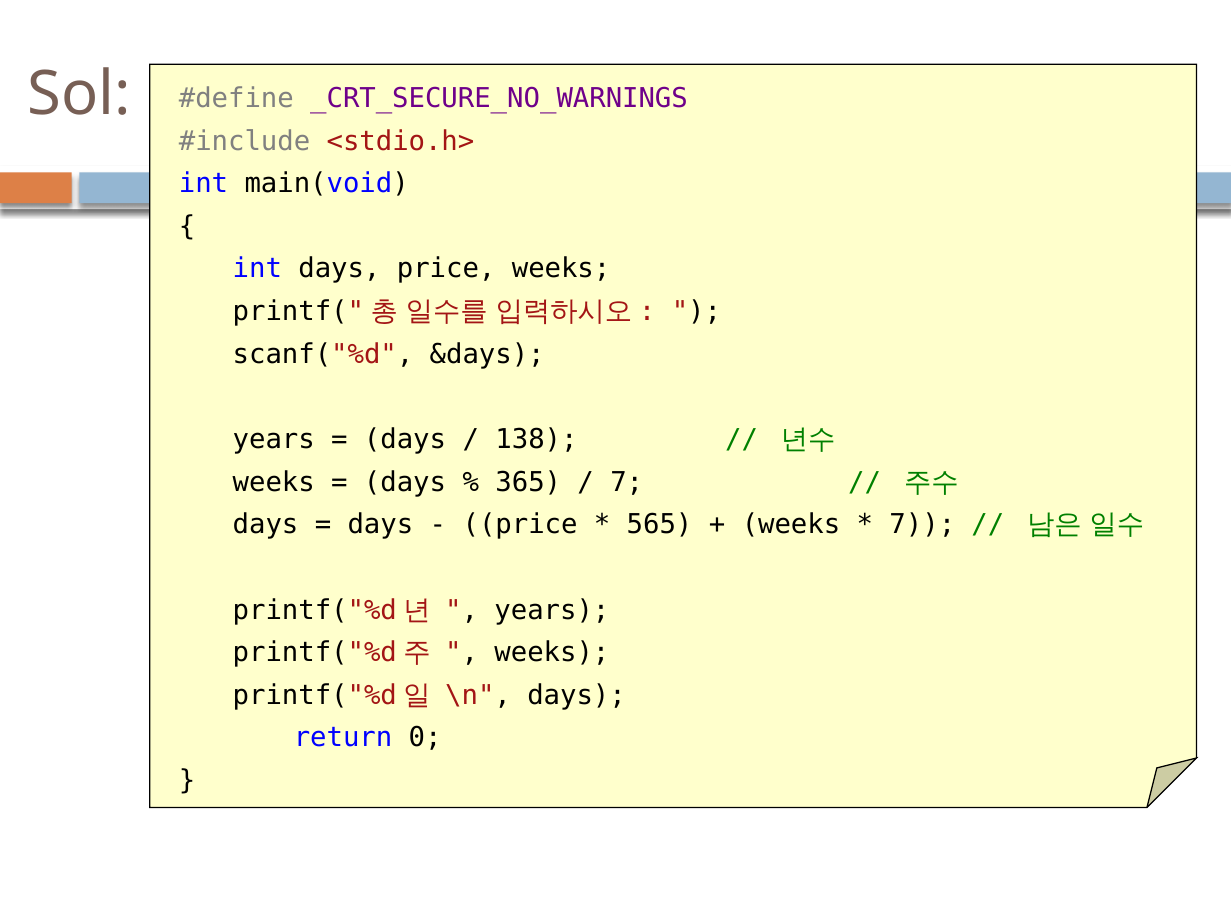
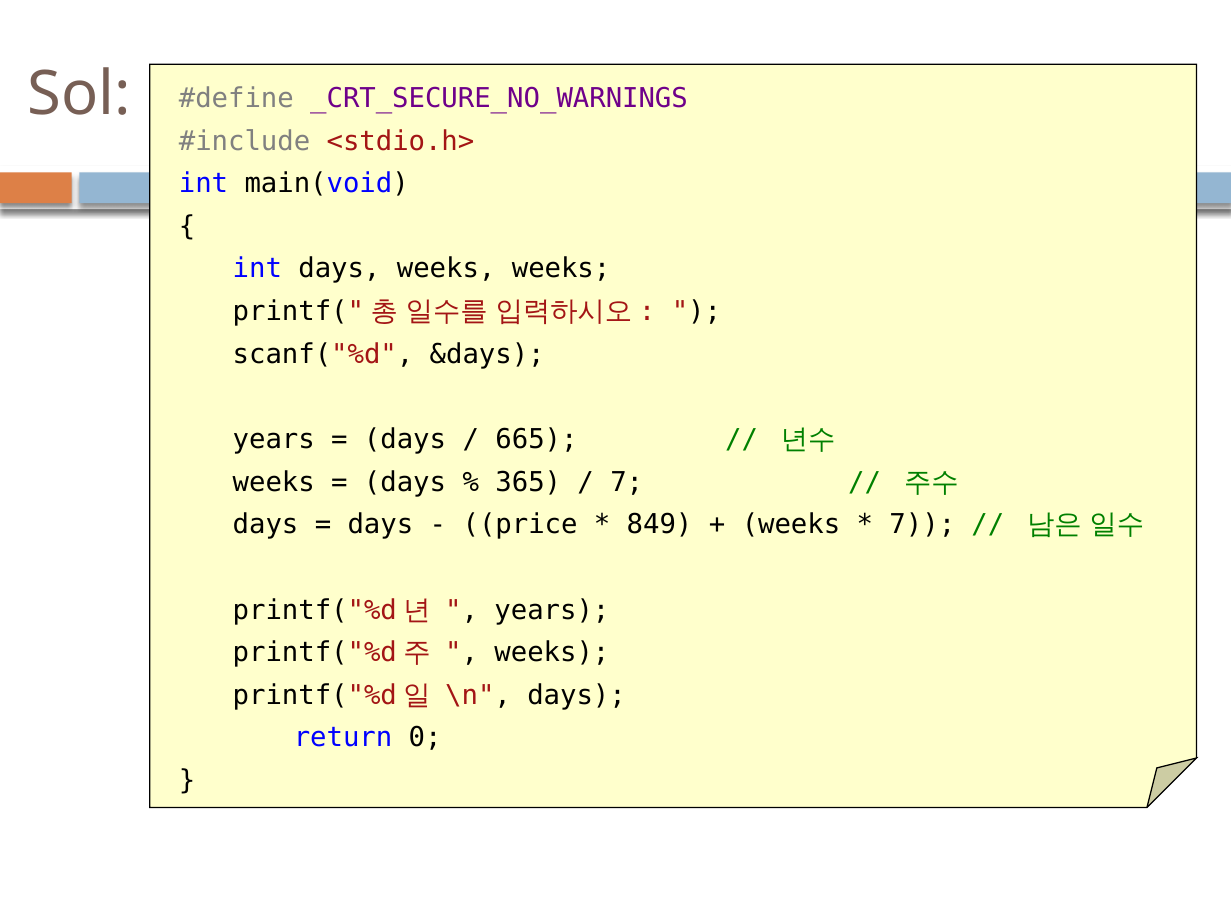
days price: price -> weeks (446, 269)
138: 138 -> 665 (537, 440)
565: 565 -> 849 (660, 525)
